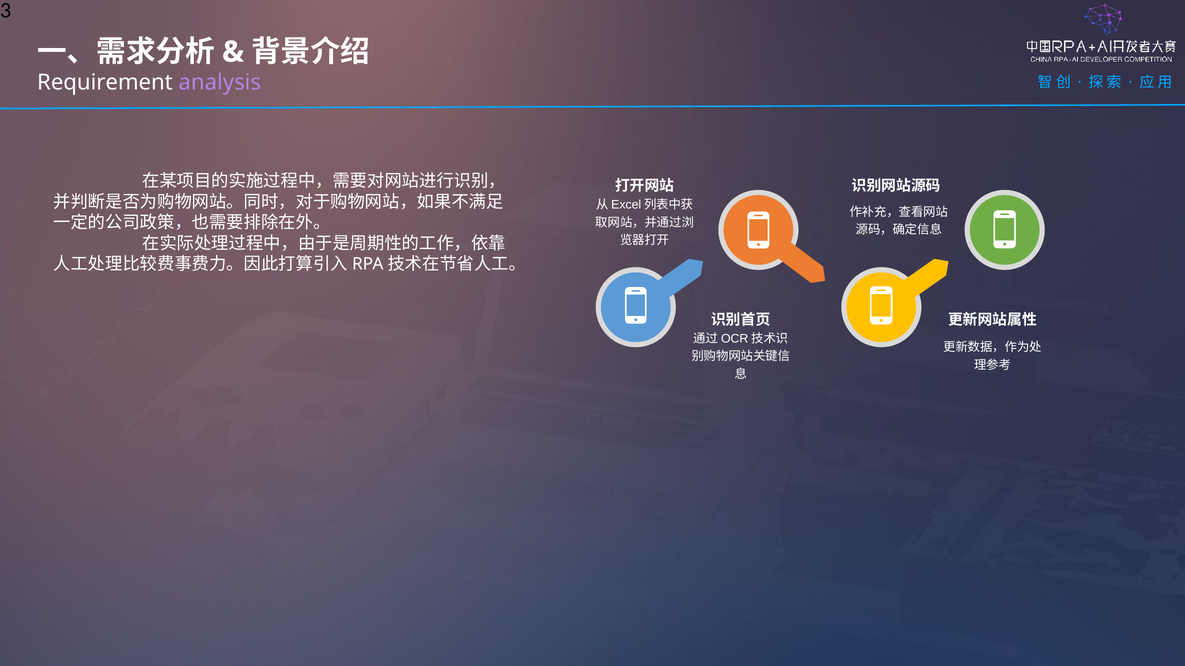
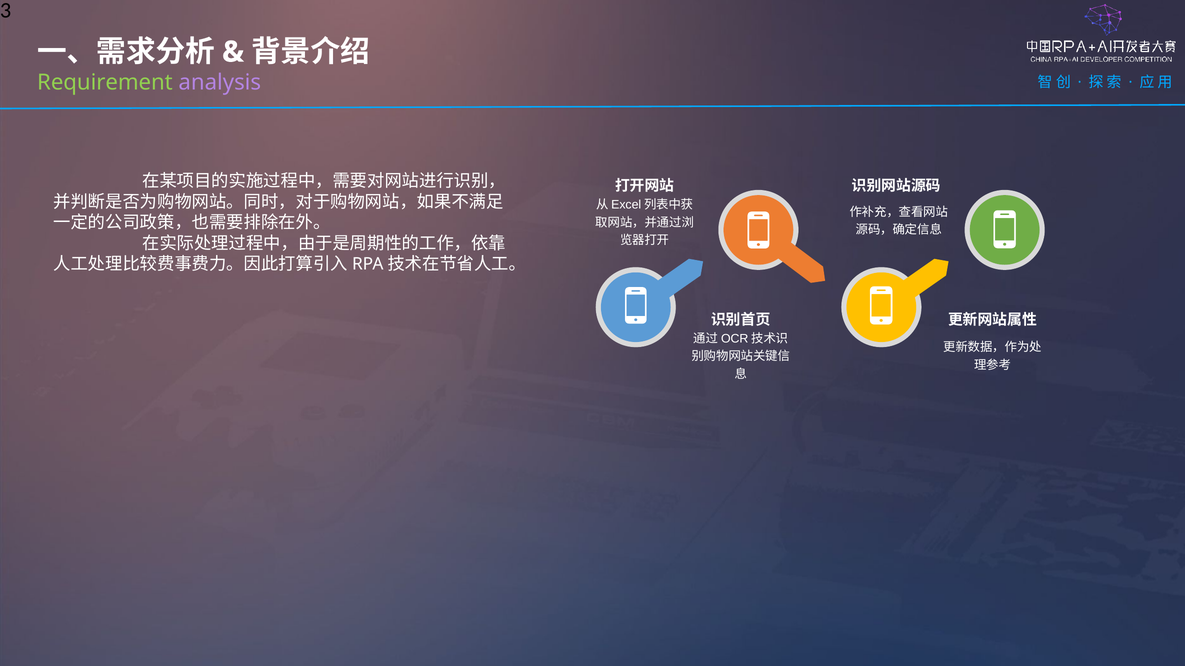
Requirement colour: white -> light green (105, 83)
